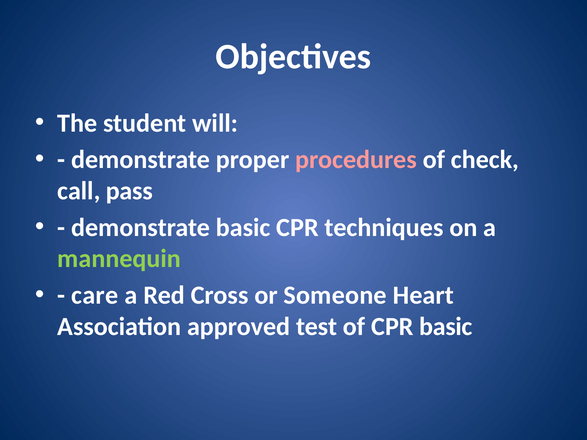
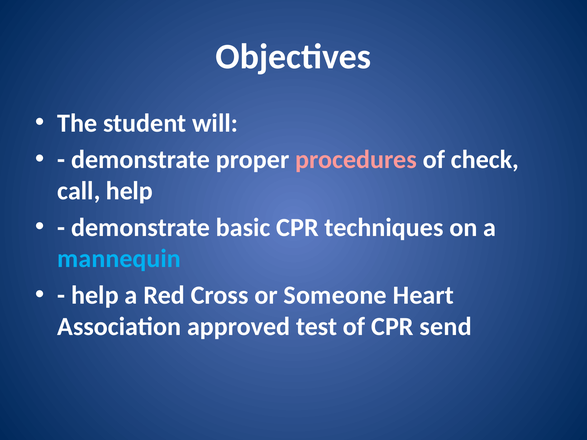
call pass: pass -> help (129, 191)
mannequin colour: light green -> light blue (119, 259)
care: care -> help (95, 295)
CPR basic: basic -> send (446, 327)
